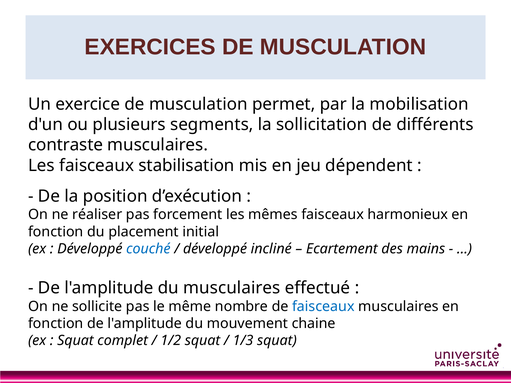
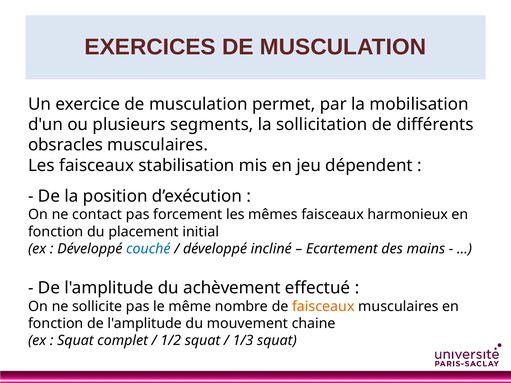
contraste: contraste -> obsracles (66, 145)
réaliser: réaliser -> contact (97, 215)
du musculaires: musculaires -> achèvement (232, 288)
faisceaux colour: blue -> orange (323, 307)
